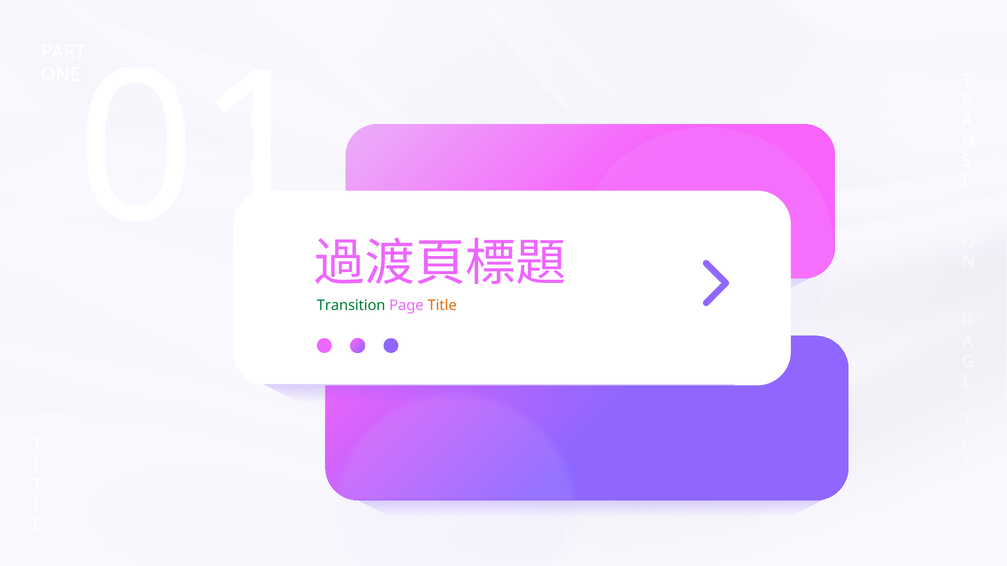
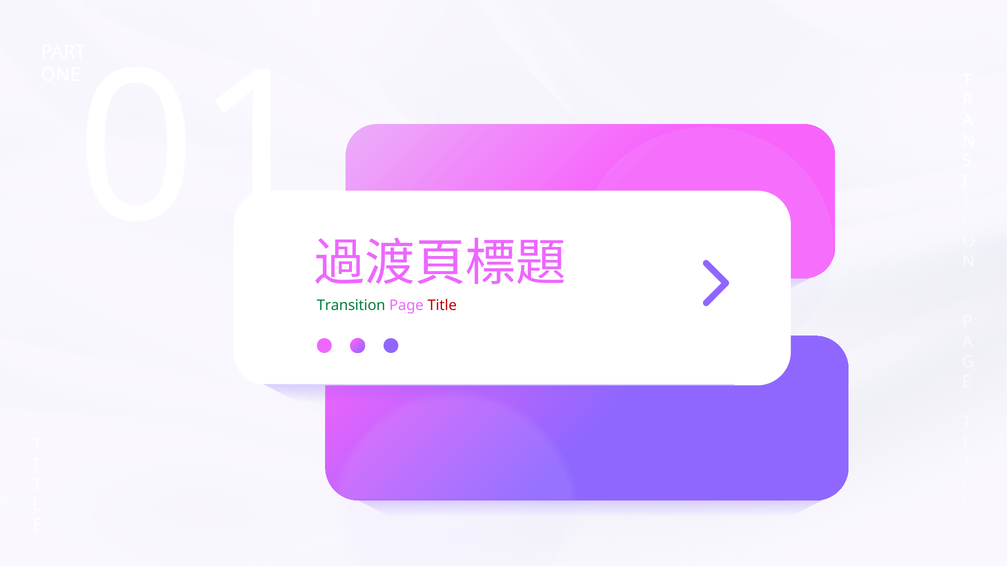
Title colour: orange -> red (442, 306)
